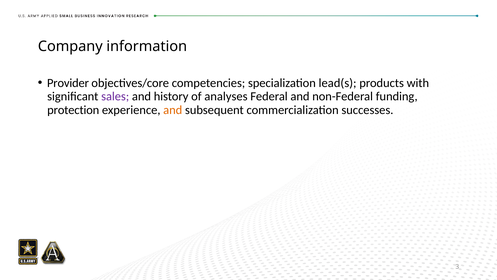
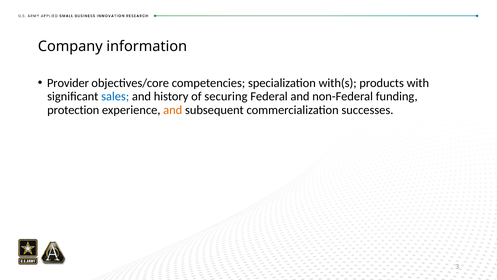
lead(s: lead(s -> with(s (338, 83)
sales colour: purple -> blue (115, 96)
analyses: analyses -> securing (226, 96)
